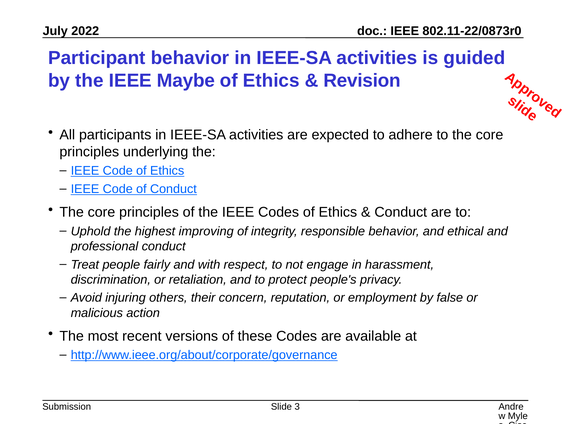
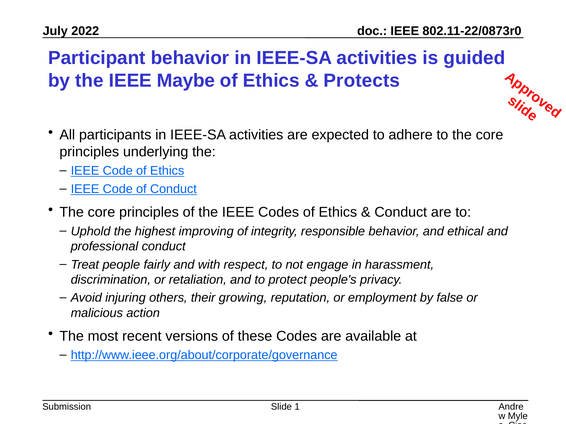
Revision: Revision -> Protects (362, 81)
concern: concern -> growing (243, 298)
3: 3 -> 1 (297, 407)
